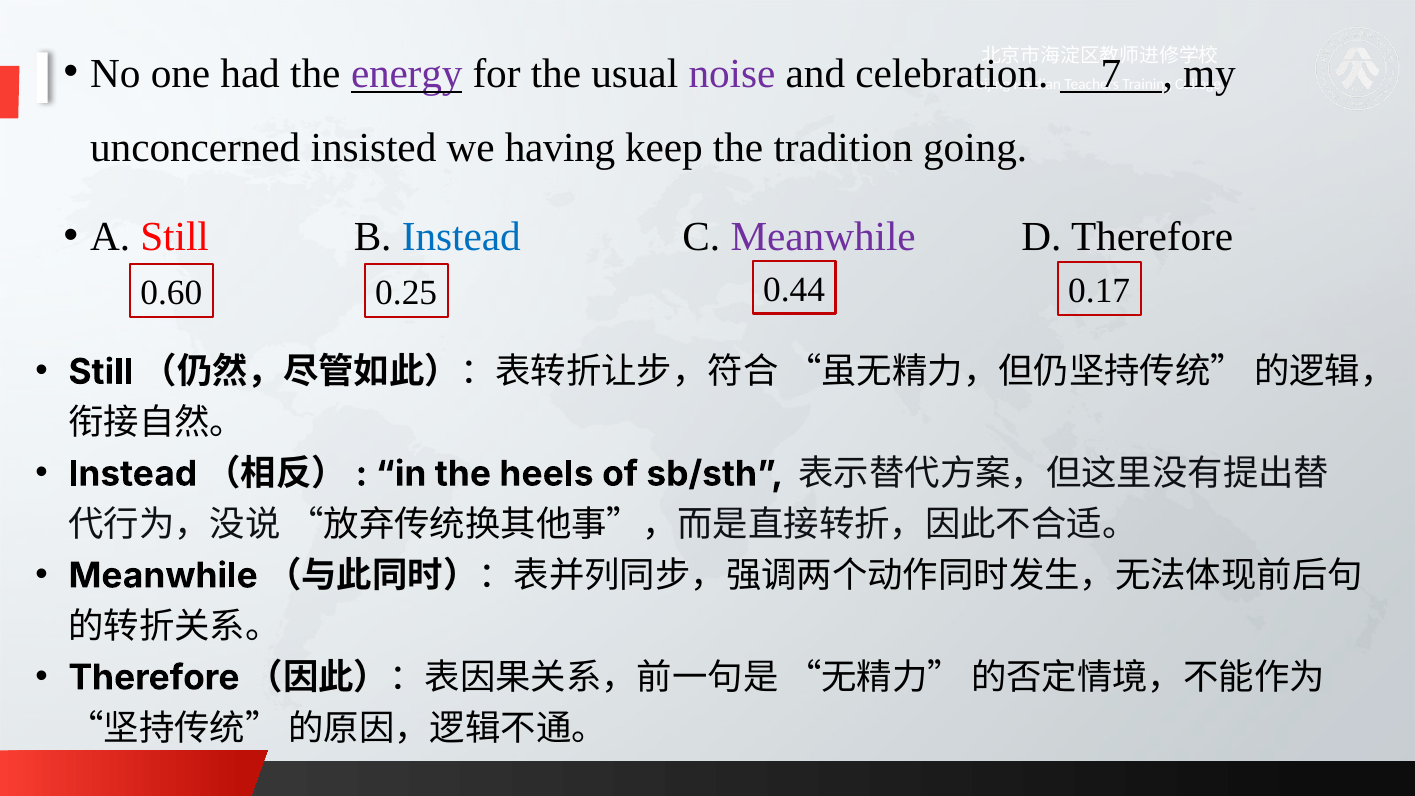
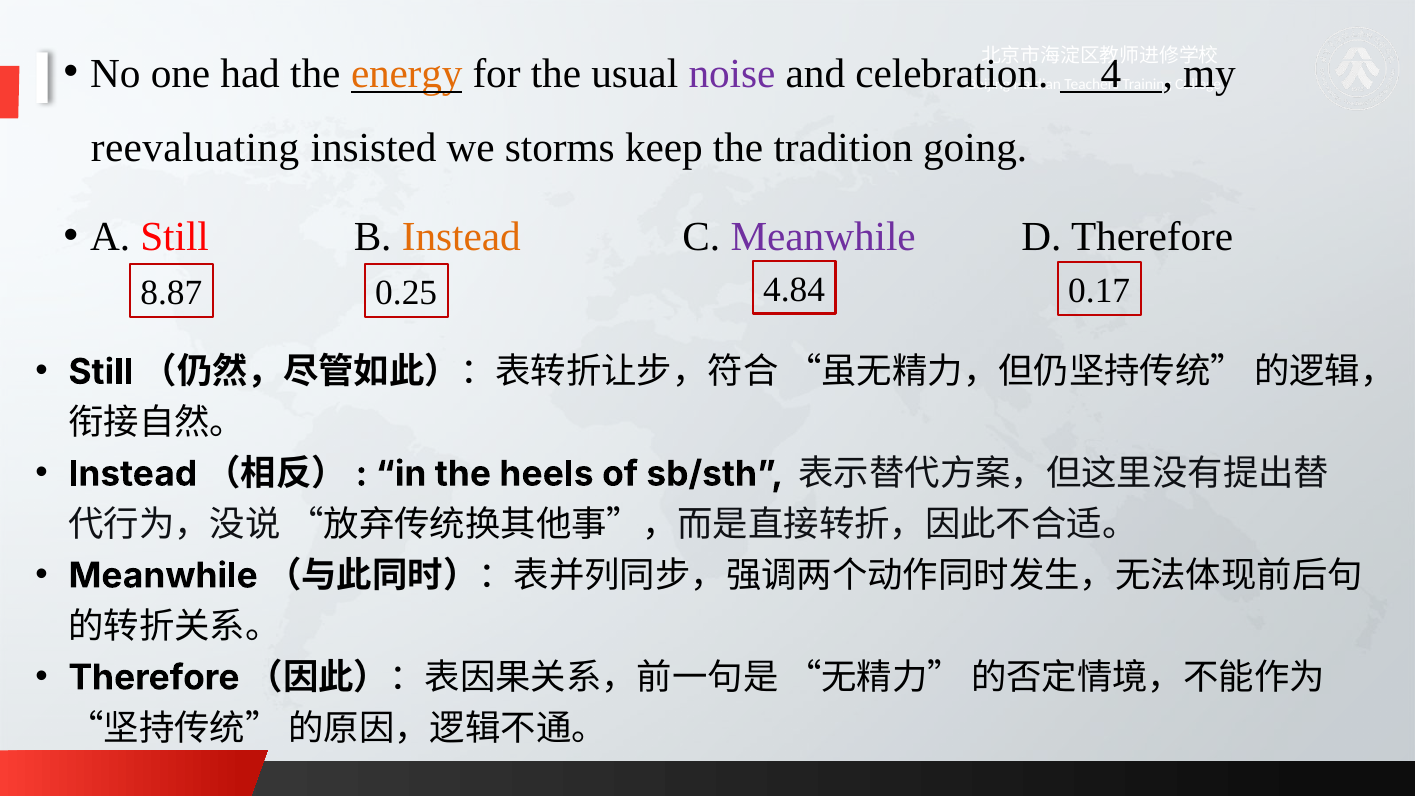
energy colour: purple -> orange (407, 73)
7: 7 -> 4 (1111, 73)
unconcerned: unconcerned -> reevaluating (195, 148)
having: having -> storms (560, 148)
Instead colour: blue -> orange (461, 237)
0.60: 0.60 -> 8.87 (171, 293)
0.44: 0.44 -> 4.84 (794, 290)
